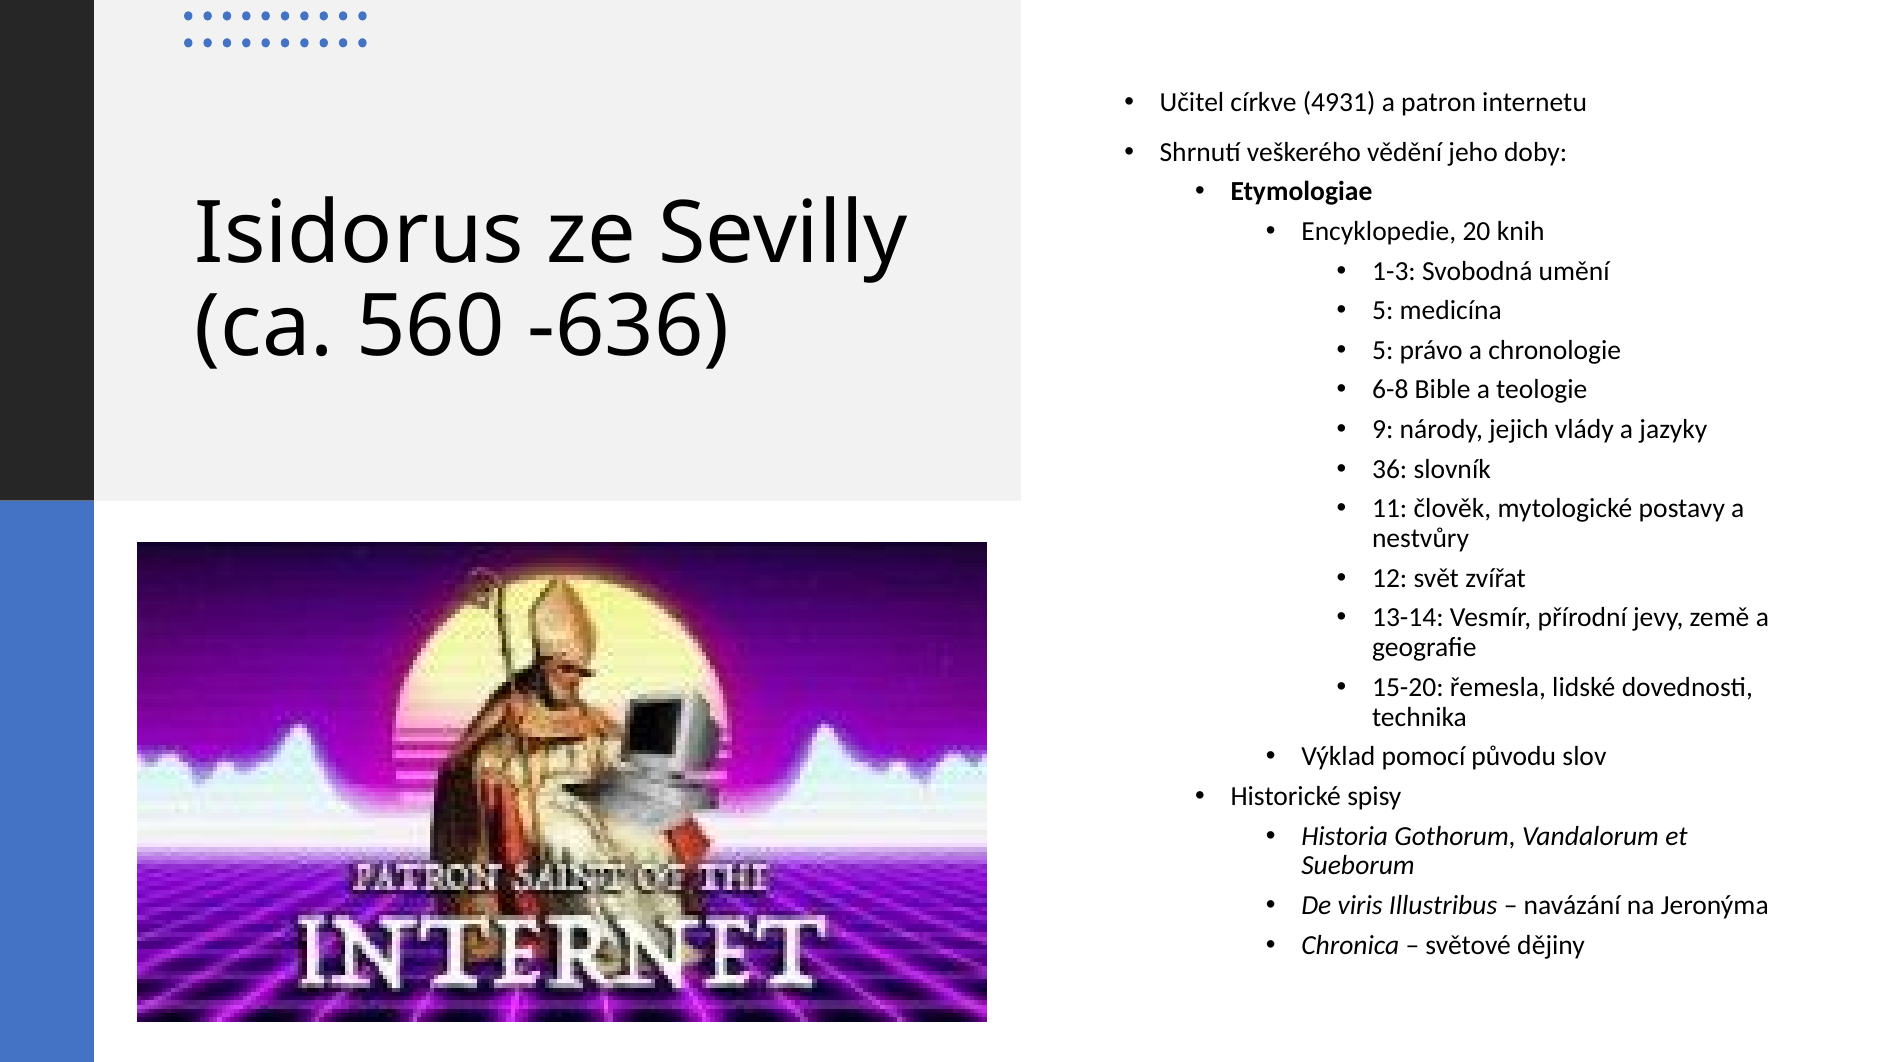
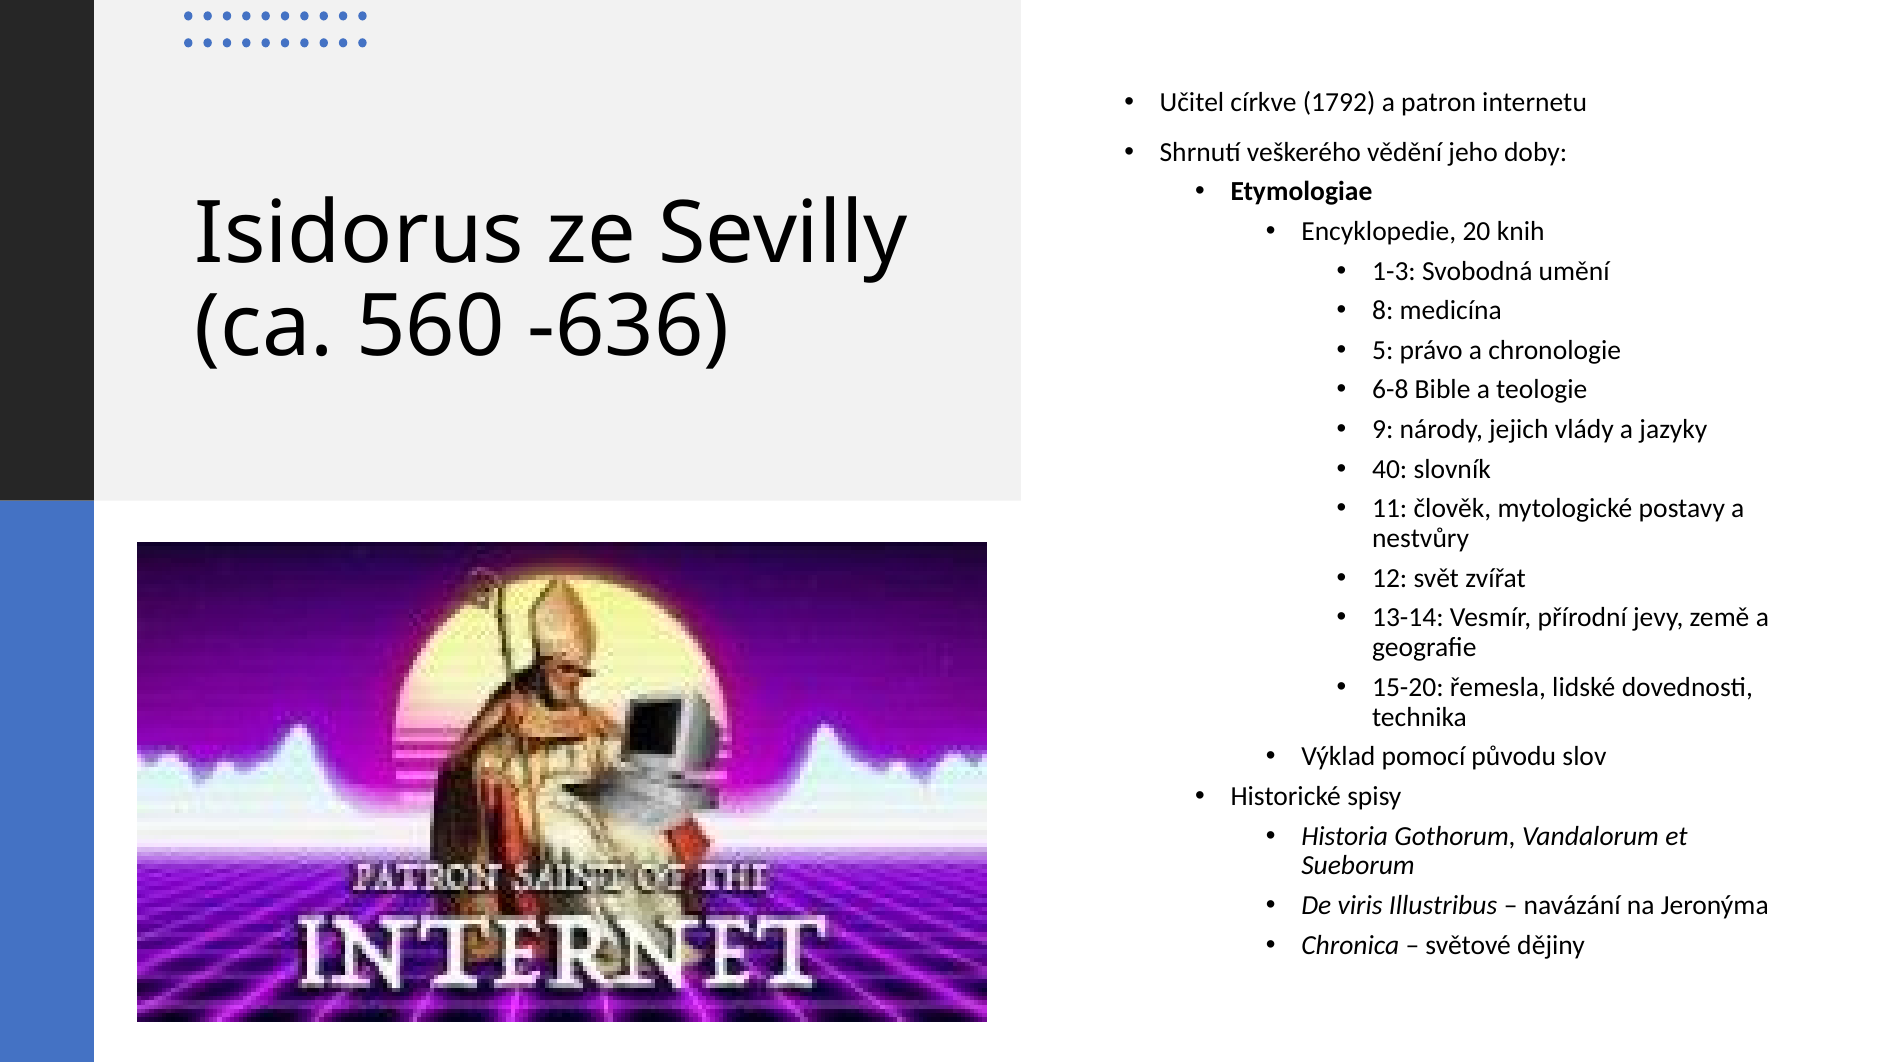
4931: 4931 -> 1792 (1339, 103)
5: 5 -> 8 (1383, 311)
36: 36 -> 40 (1390, 469)
